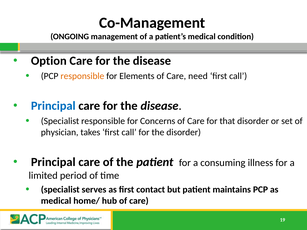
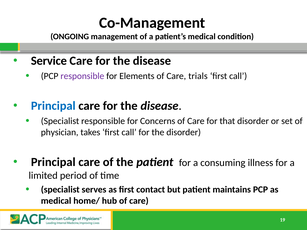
Option: Option -> Service (49, 61)
responsible colour: orange -> purple (82, 76)
need: need -> trials (198, 76)
